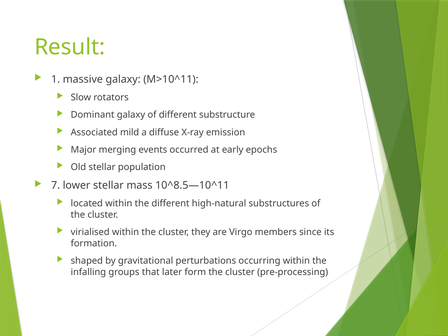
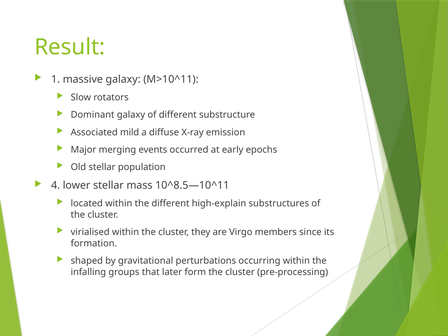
7: 7 -> 4 (56, 185)
high-natural: high-natural -> high-explain (219, 204)
